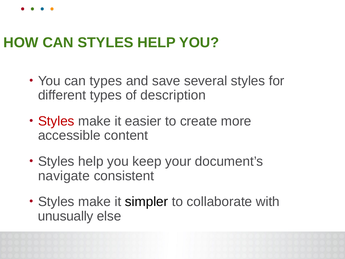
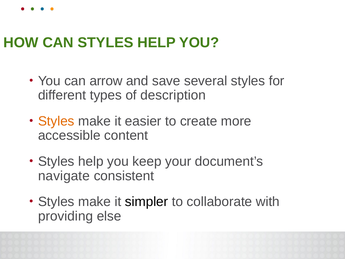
can types: types -> arrow (106, 81)
Styles colour: red -> orange (56, 121)
unusually: unusually -> providing (66, 216)
